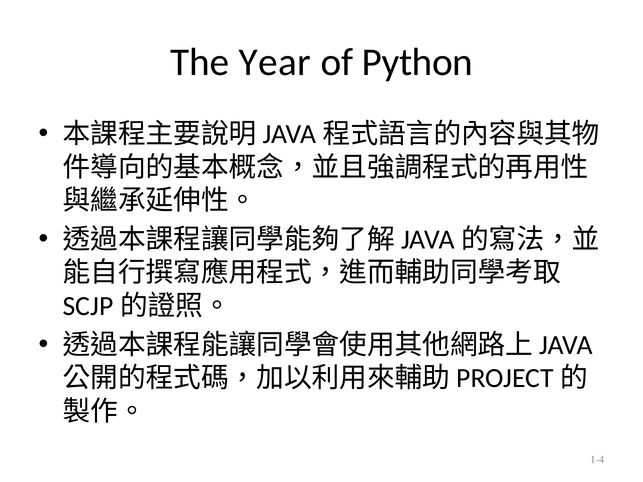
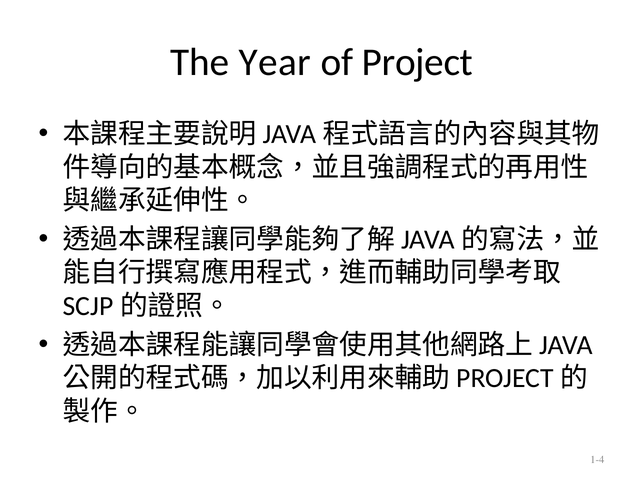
Python: Python -> Project (417, 62)
